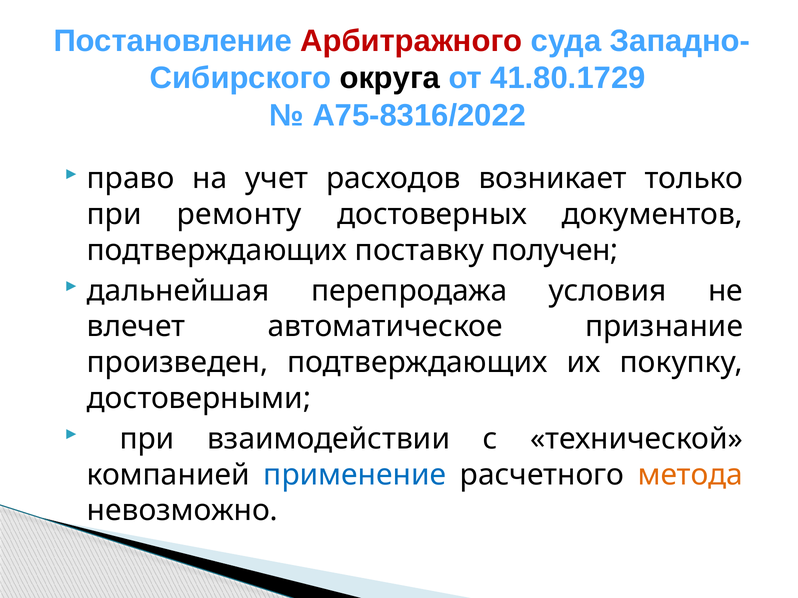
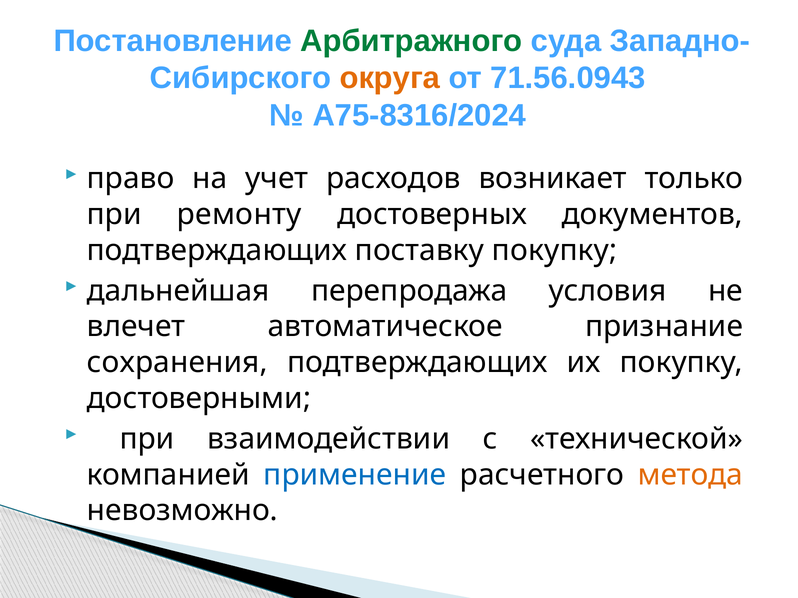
Арбитражного colour: red -> green (411, 41)
округа colour: black -> orange (390, 78)
41.80.1729: 41.80.1729 -> 71.56.0943 (568, 78)
А75-8316/2022: А75-8316/2022 -> А75-8316/2024 (419, 116)
поставку получен: получен -> покупку (555, 251)
произведен: произведен -> сохранения (177, 363)
